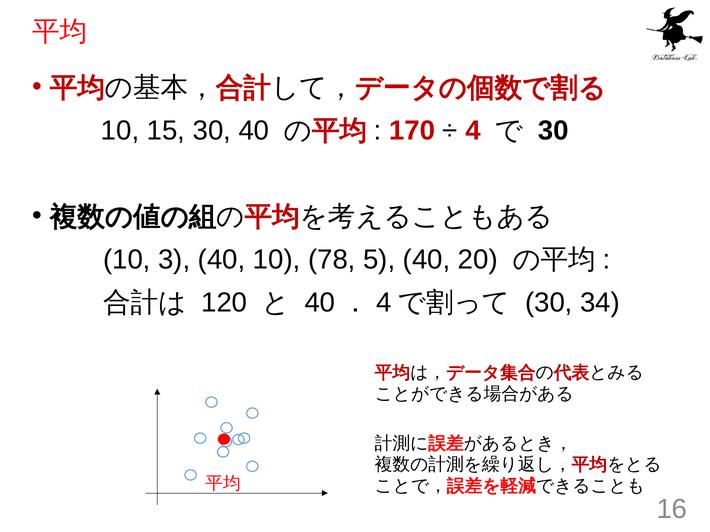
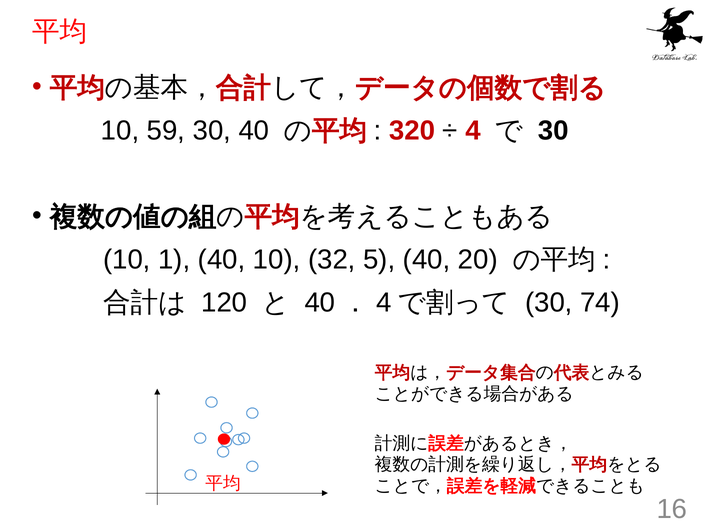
15: 15 -> 59 (166, 131)
170: 170 -> 320 (412, 131)
3: 3 -> 1 (174, 260)
78: 78 -> 32 (332, 260)
34: 34 -> 74 (600, 303)
